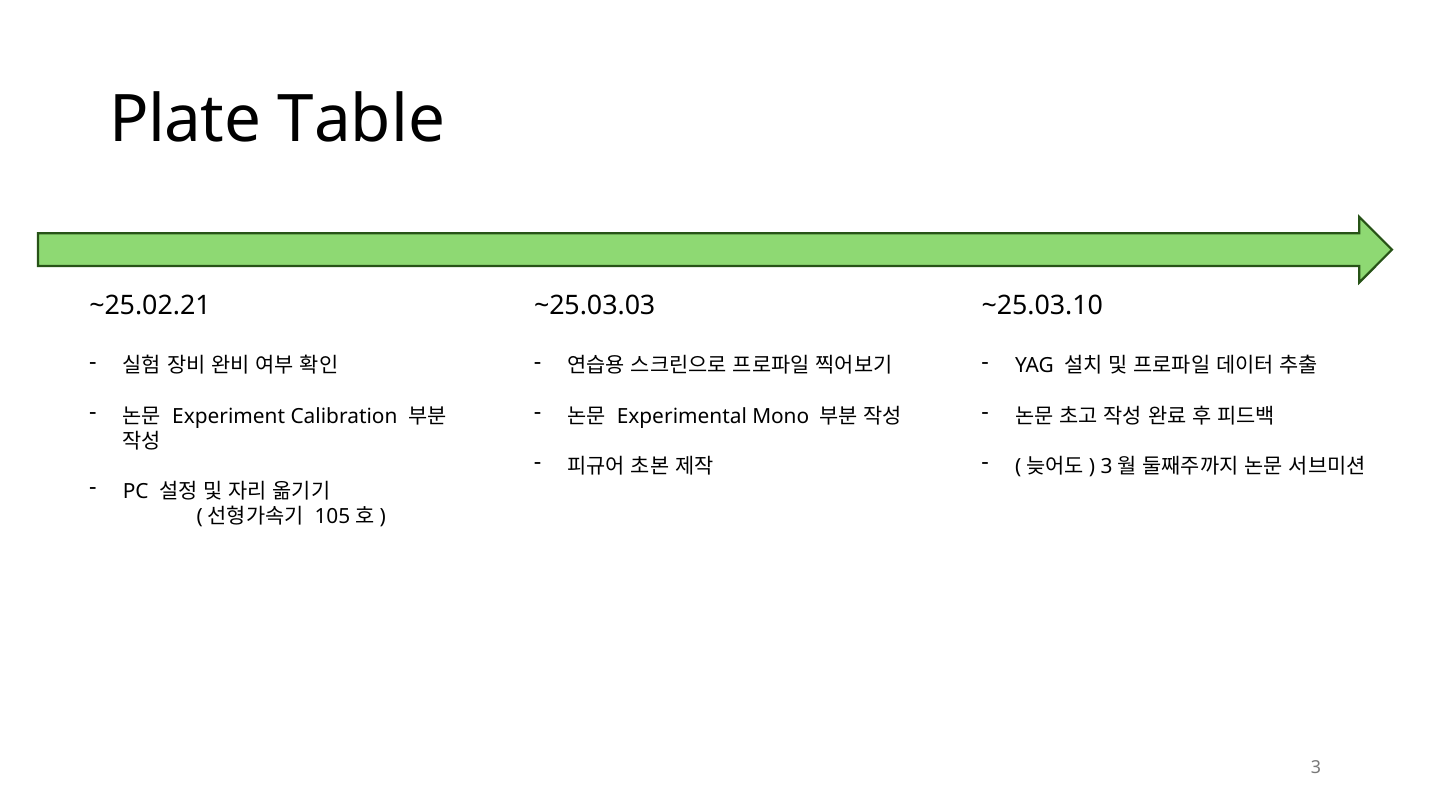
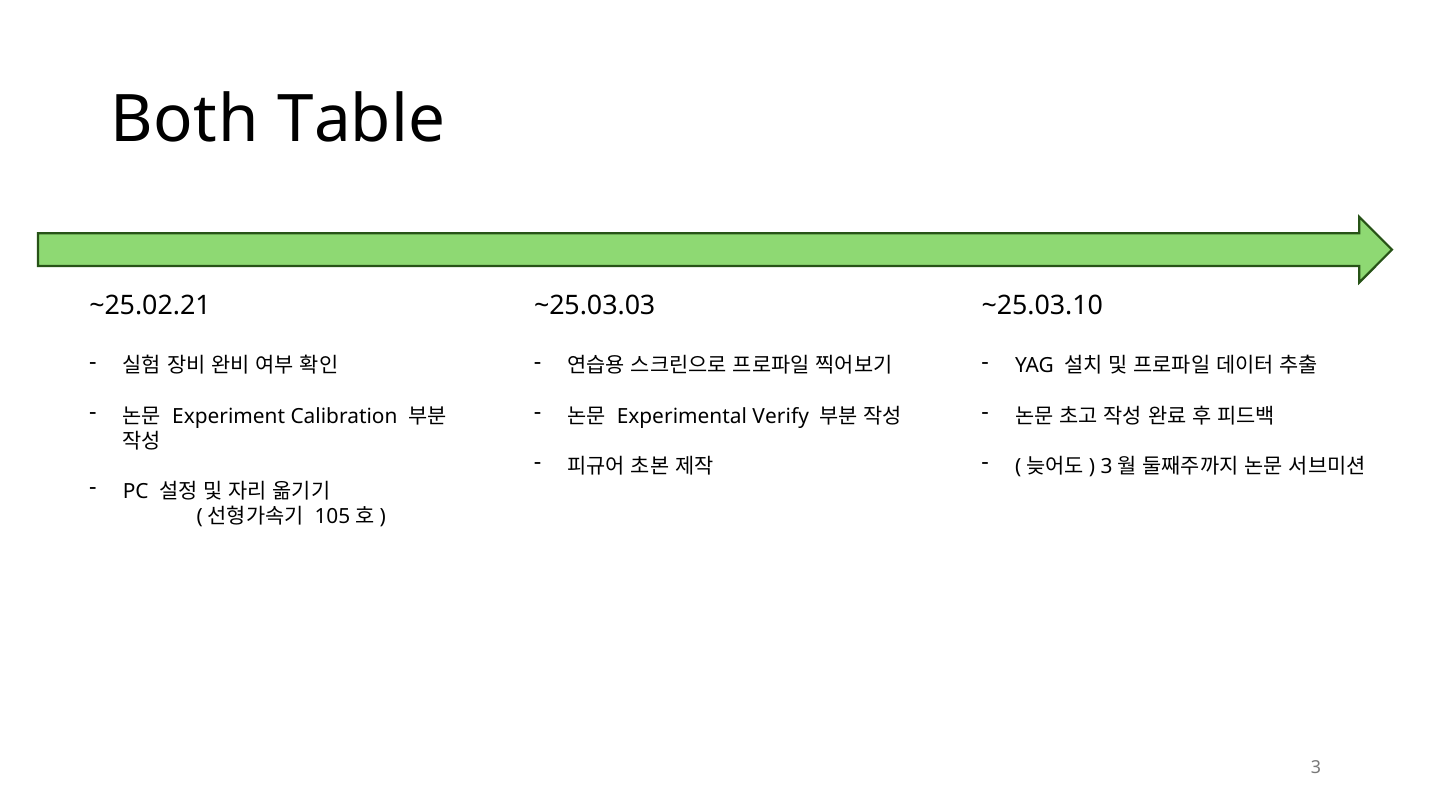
Plate: Plate -> Both (184, 120)
Mono: Mono -> Verify (781, 416)
